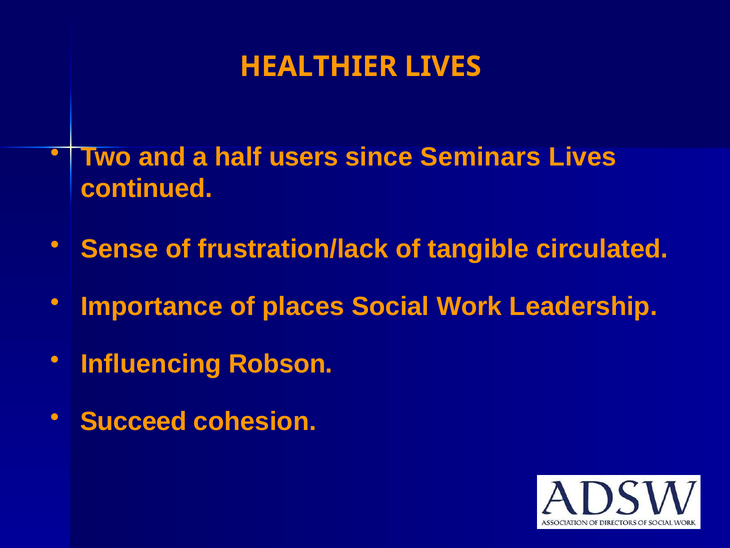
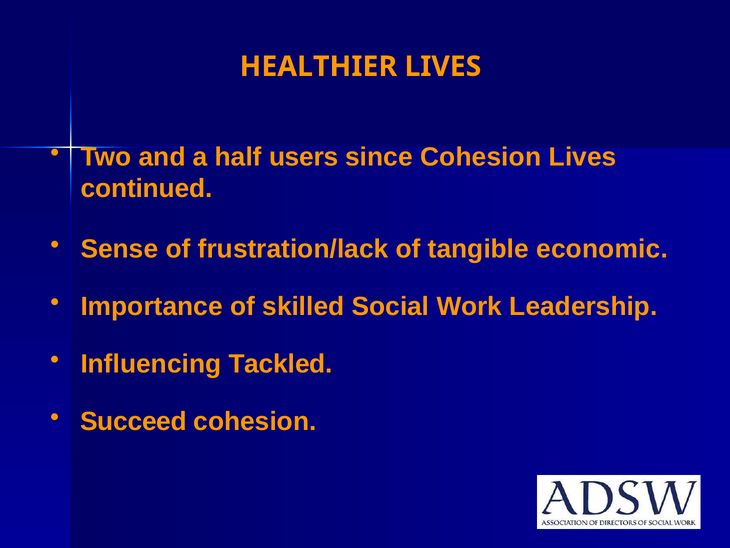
since Seminars: Seminars -> Cohesion (481, 157)
circulated: circulated -> economic (602, 249)
places: places -> skilled (303, 306)
Robson: Robson -> Tackled (281, 364)
